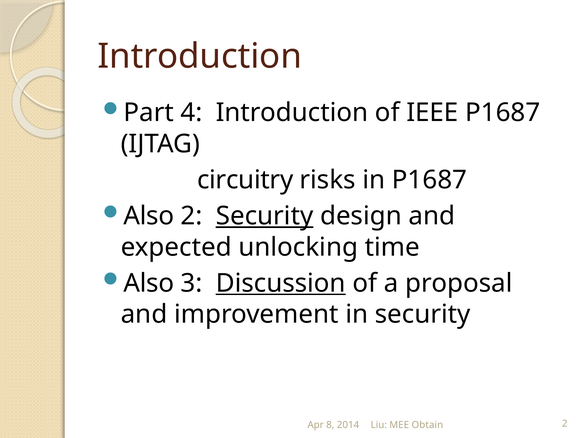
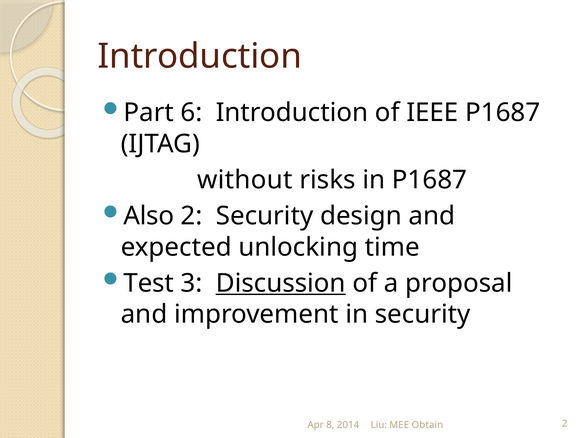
4: 4 -> 6 (191, 113)
circuitry: circuitry -> without (245, 180)
Security underline: present -> none (265, 216)
Also: Also -> Test (149, 283)
